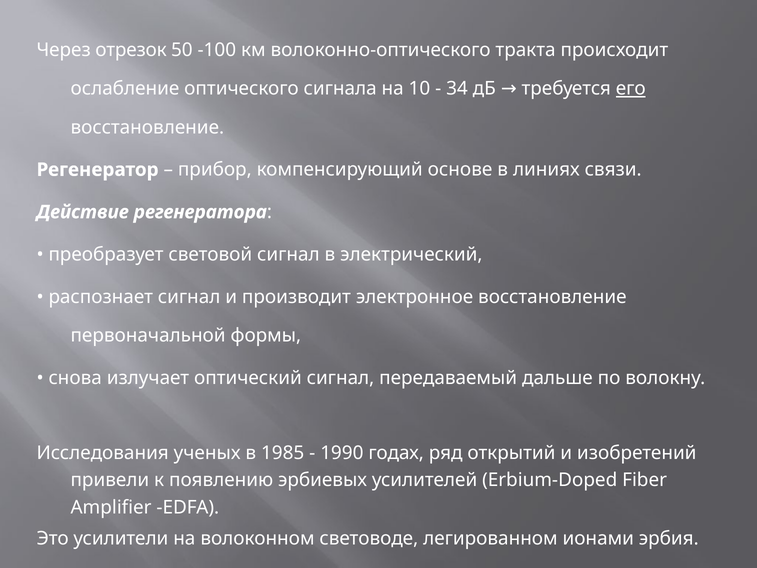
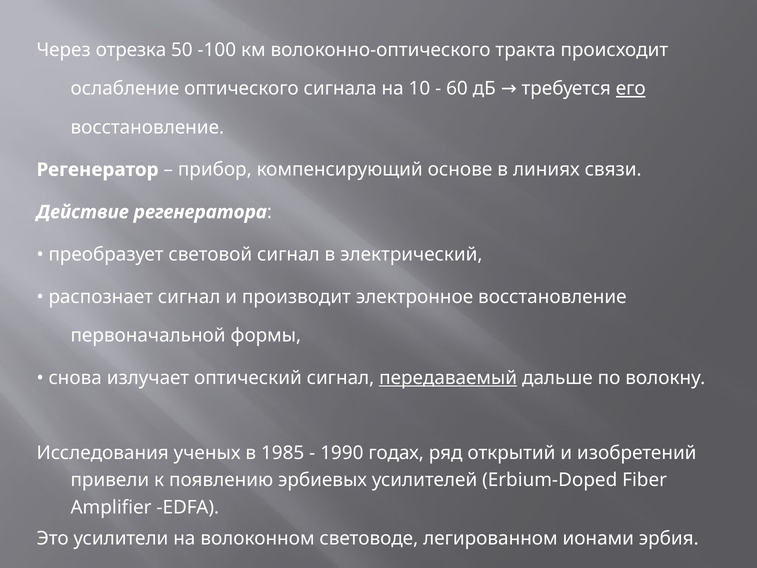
отрезок: отрезок -> отрезка (131, 50)
34: 34 -> 60 (457, 89)
передаваемый underline: none -> present (448, 378)
